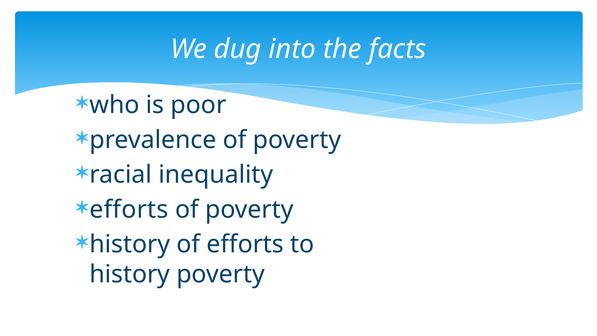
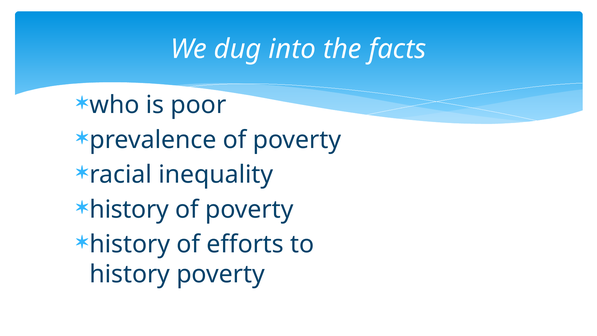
efforts: efforts -> history (129, 209)
